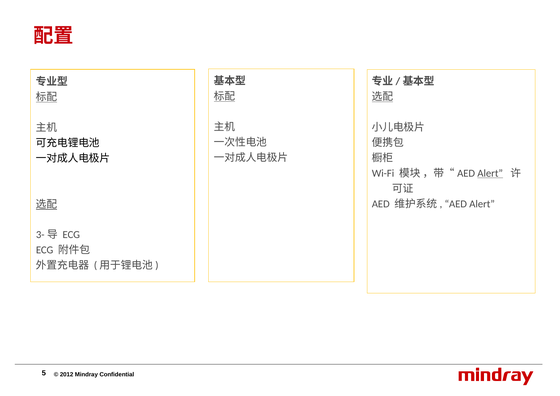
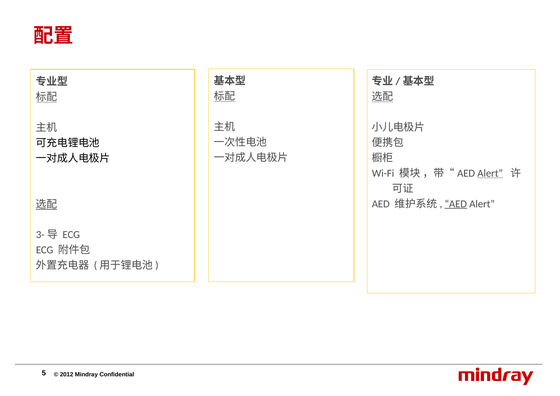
AED underline: none -> present (456, 204)
